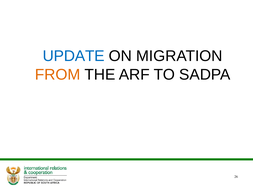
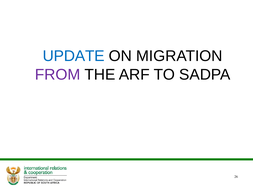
FROM colour: orange -> purple (58, 74)
